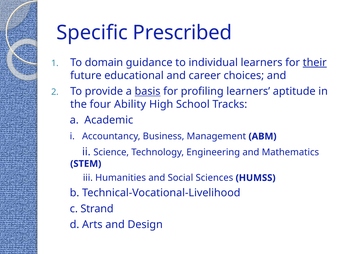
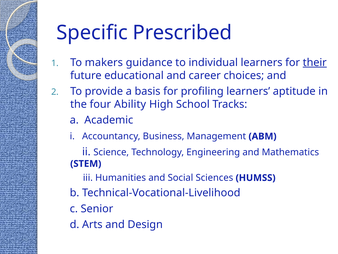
domain: domain -> makers (104, 62)
basis underline: present -> none (148, 91)
Strand: Strand -> Senior (97, 208)
